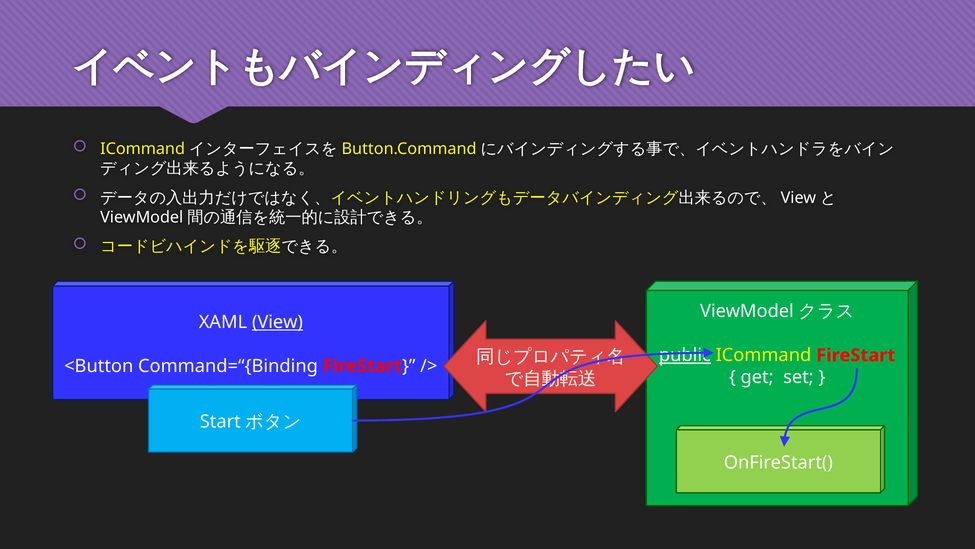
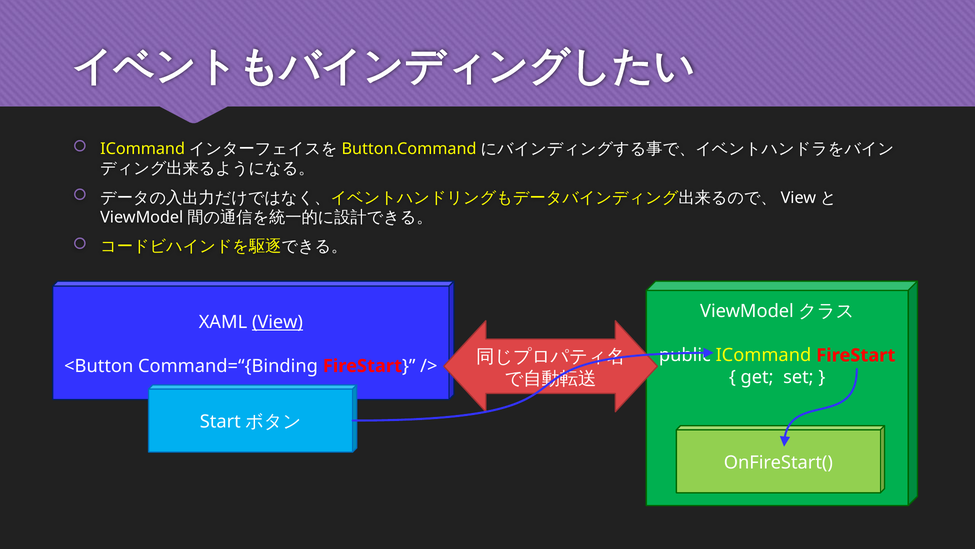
public underline: present -> none (685, 355)
